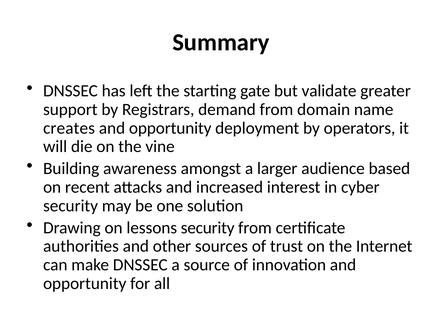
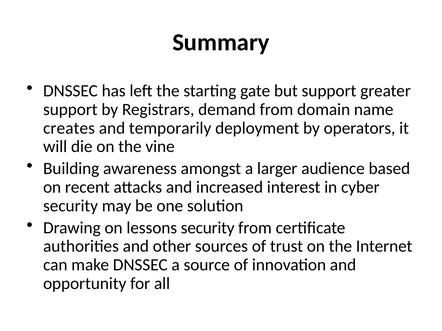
but validate: validate -> support (329, 91)
opportunity: opportunity -> temporarily (170, 128)
